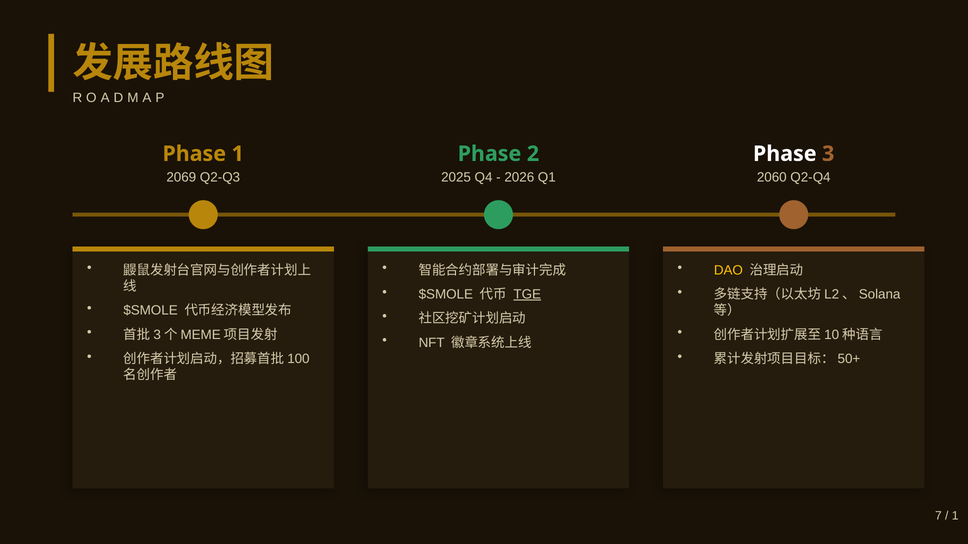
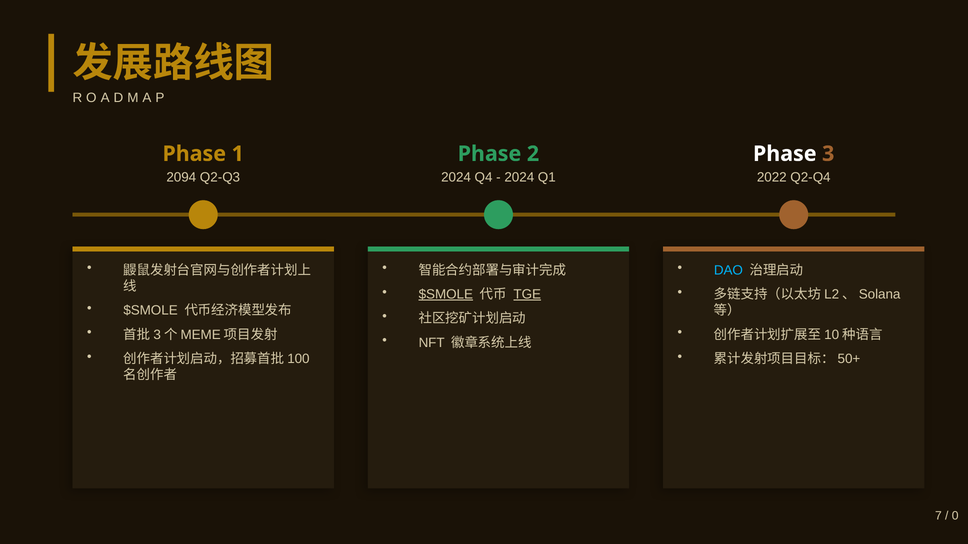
2069: 2069 -> 2094 (181, 178)
2025: 2025 -> 2024 (456, 178)
2026: 2026 -> 2024 (519, 178)
2060: 2060 -> 2022 (772, 178)
DAO colour: yellow -> light blue (728, 270)
$SMOLE underline: none -> present (446, 295)
1: 1 -> 0 (955, 516)
